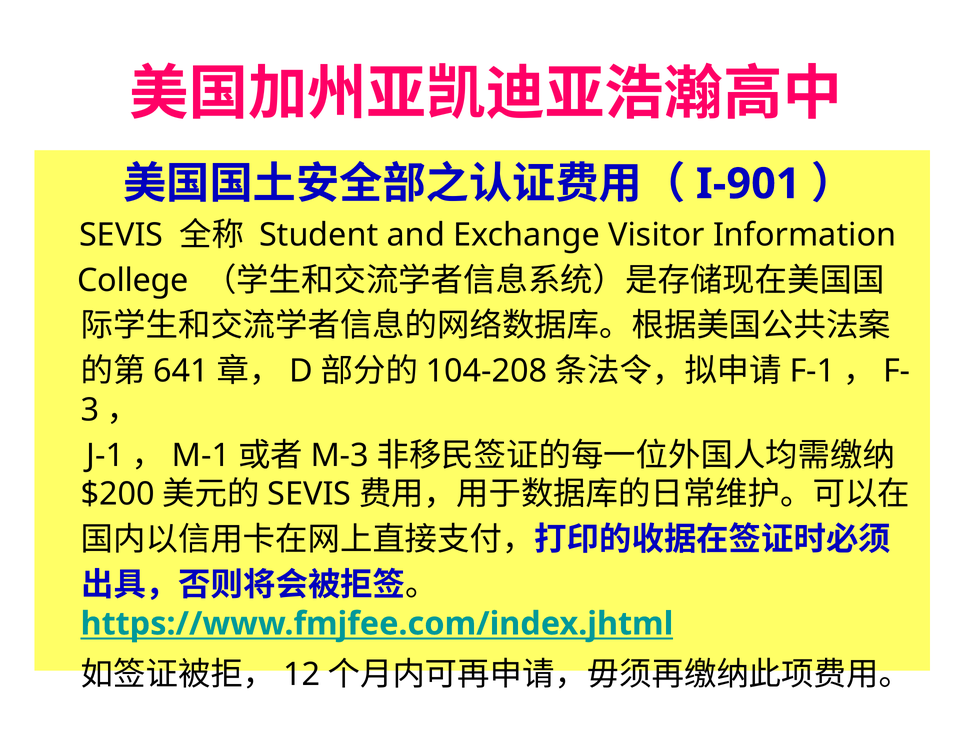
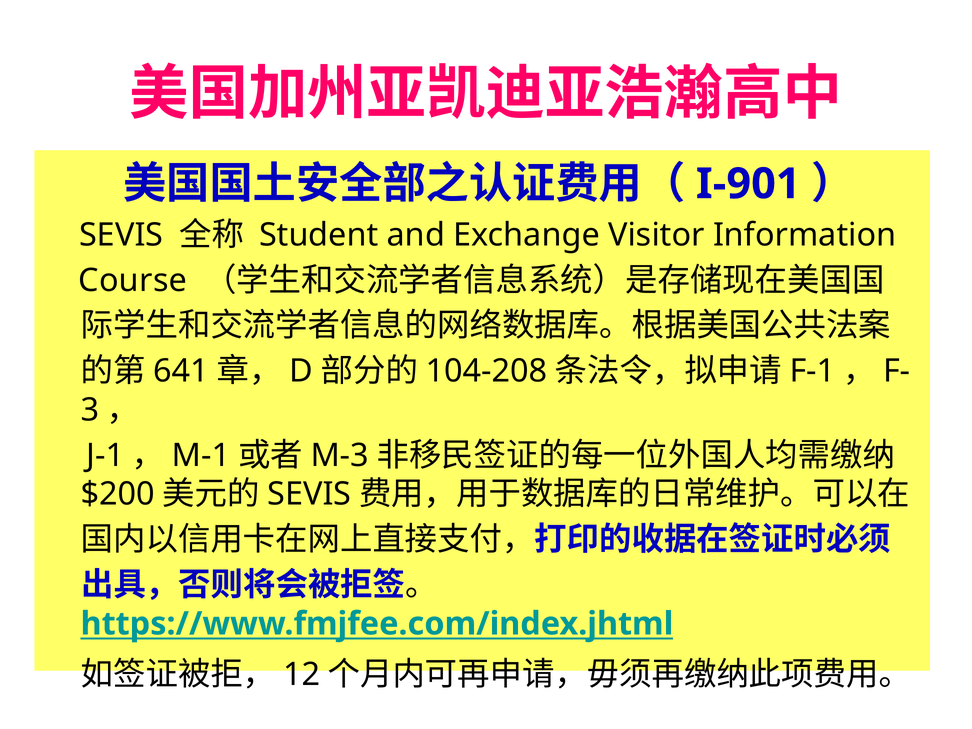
College: College -> Course (133, 280)
